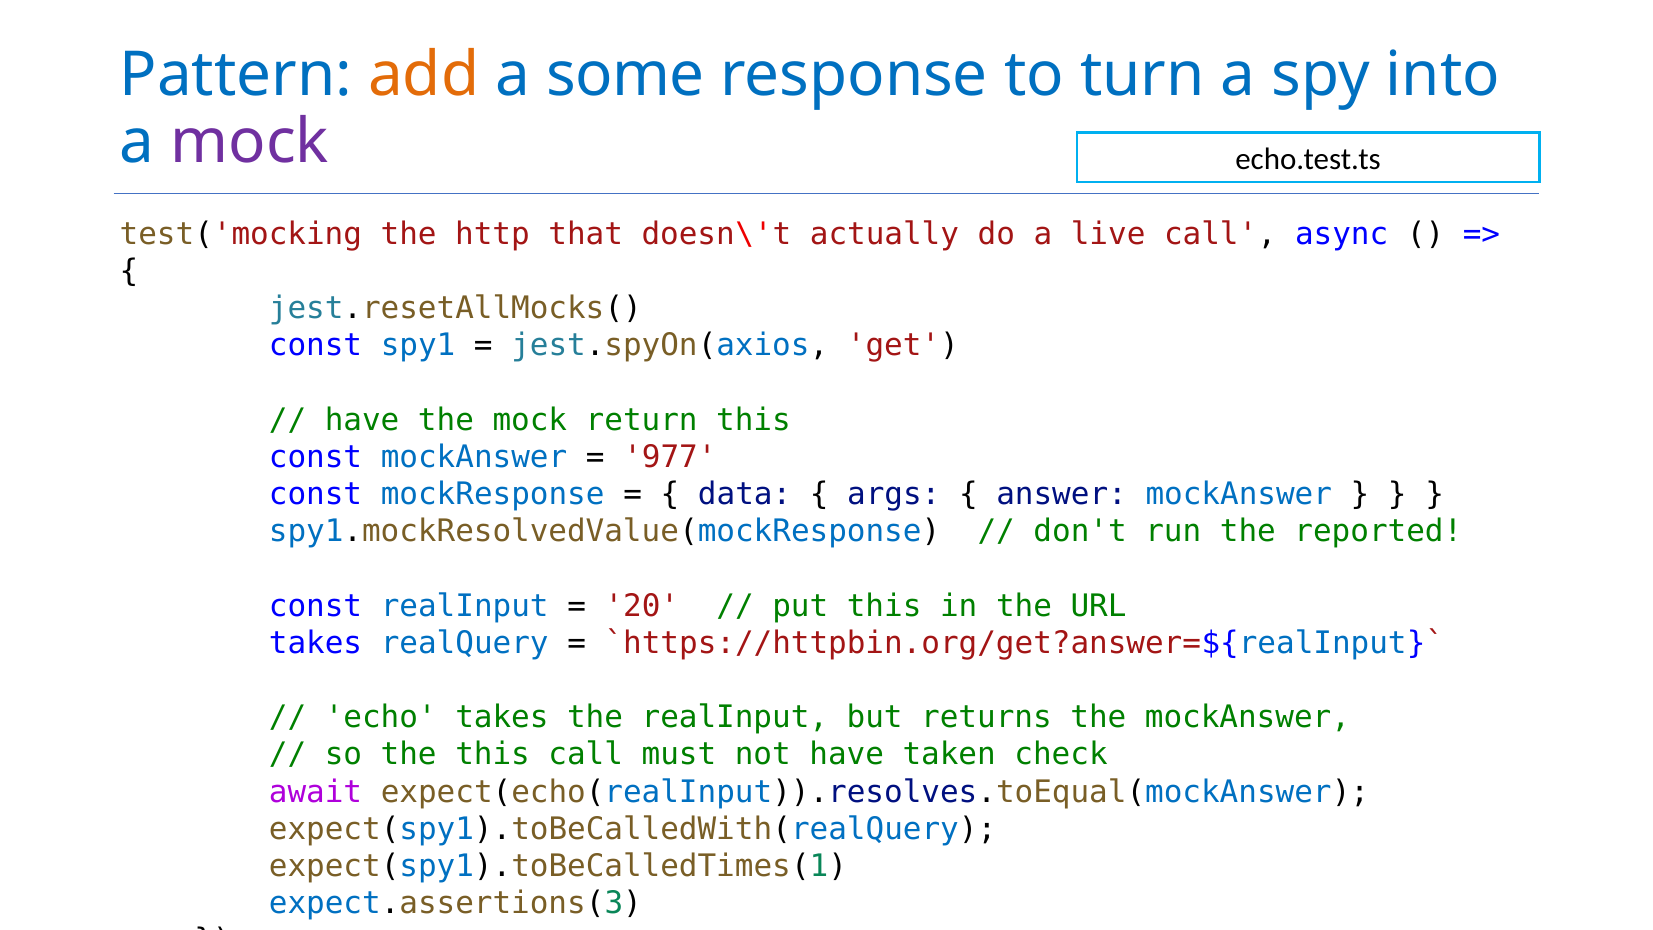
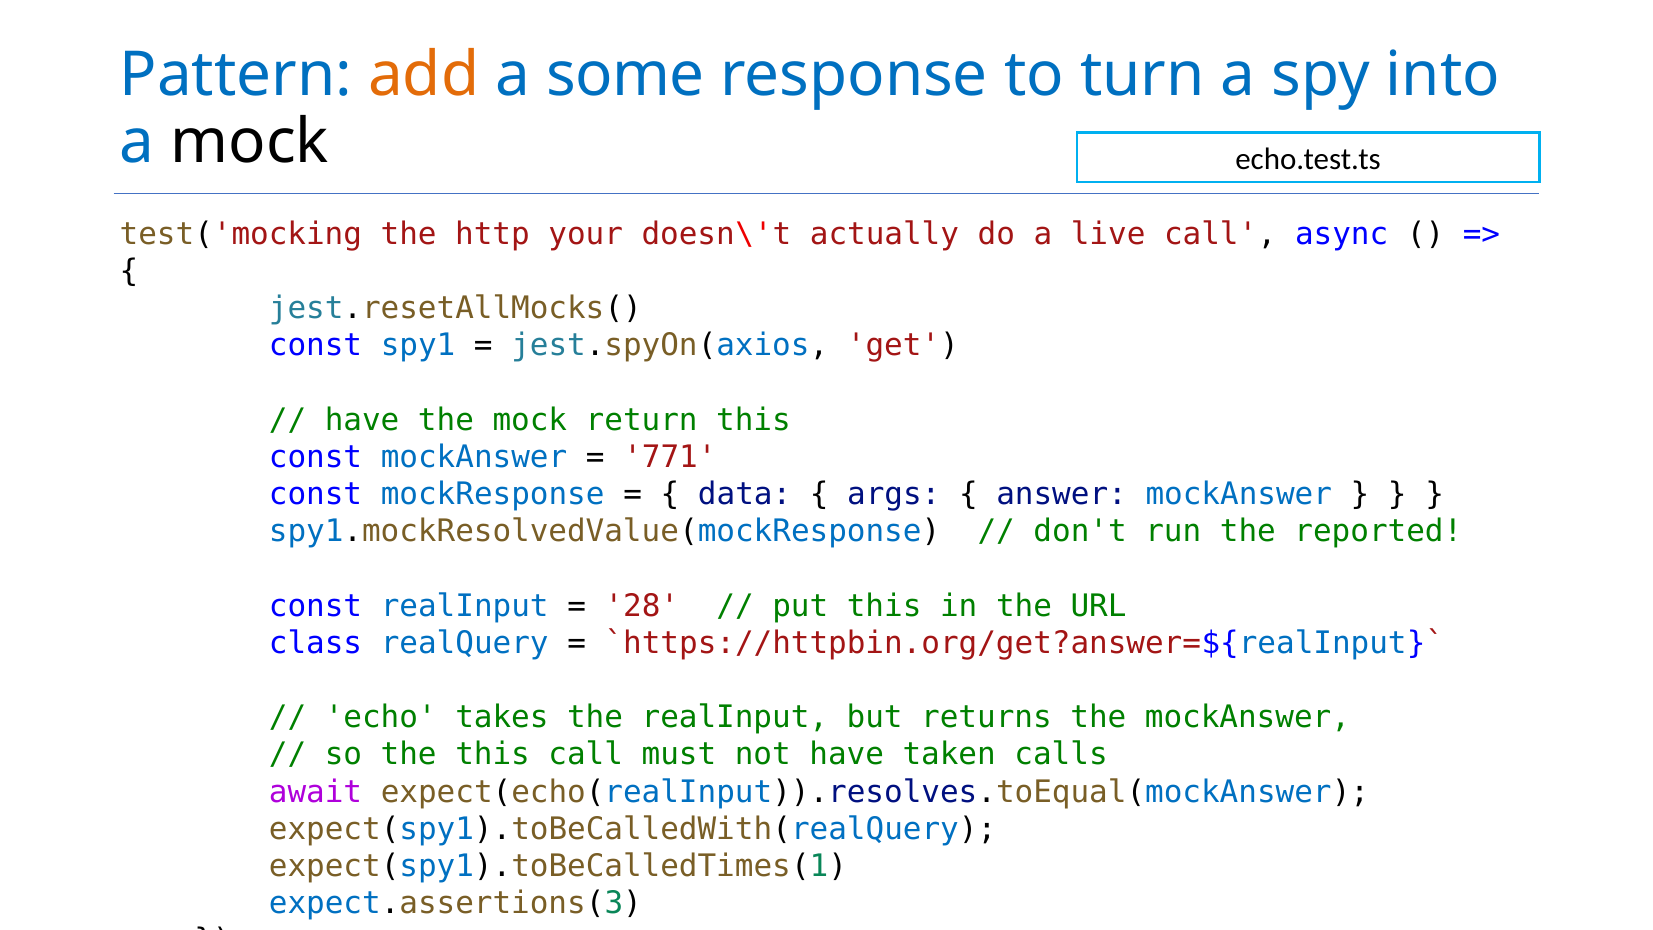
mock colour: purple -> black (250, 142)
that: that -> your (586, 234)
977: 977 -> 771 (670, 457)
20: 20 -> 28 (642, 606)
takes: takes -> class (316, 643)
check: check -> calls (1061, 754)
